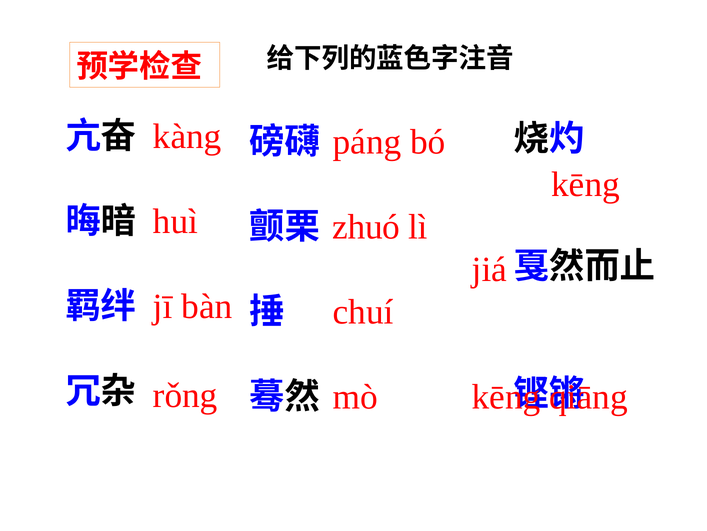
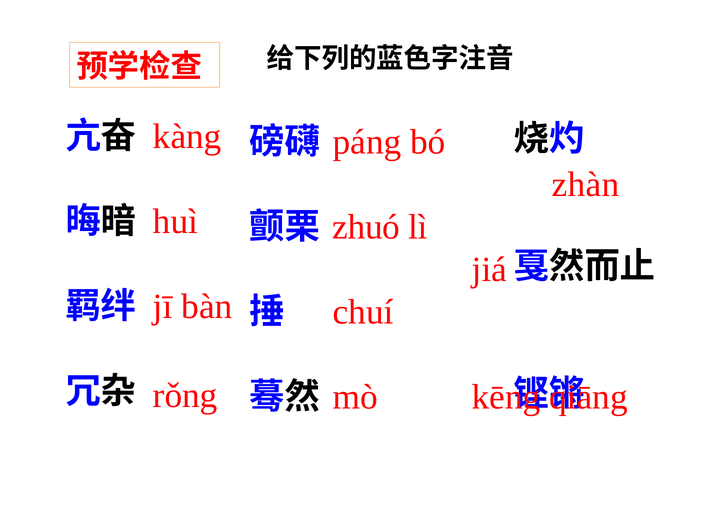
kēng: kēng -> zhàn (585, 184)
